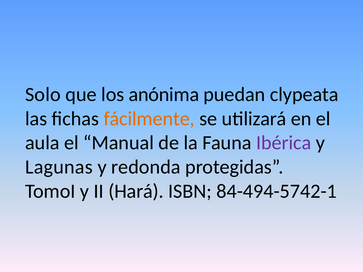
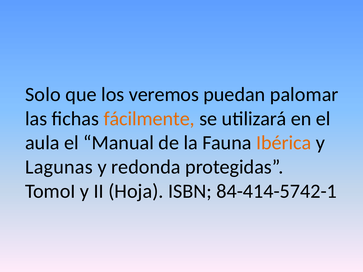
anónima: anónima -> veremos (164, 95)
clypeata: clypeata -> palomar (304, 95)
Ibérica colour: purple -> orange (284, 143)
Hará: Hará -> Hoja (136, 191)
84-494-5742-1: 84-494-5742-1 -> 84-414-5742-1 (277, 191)
